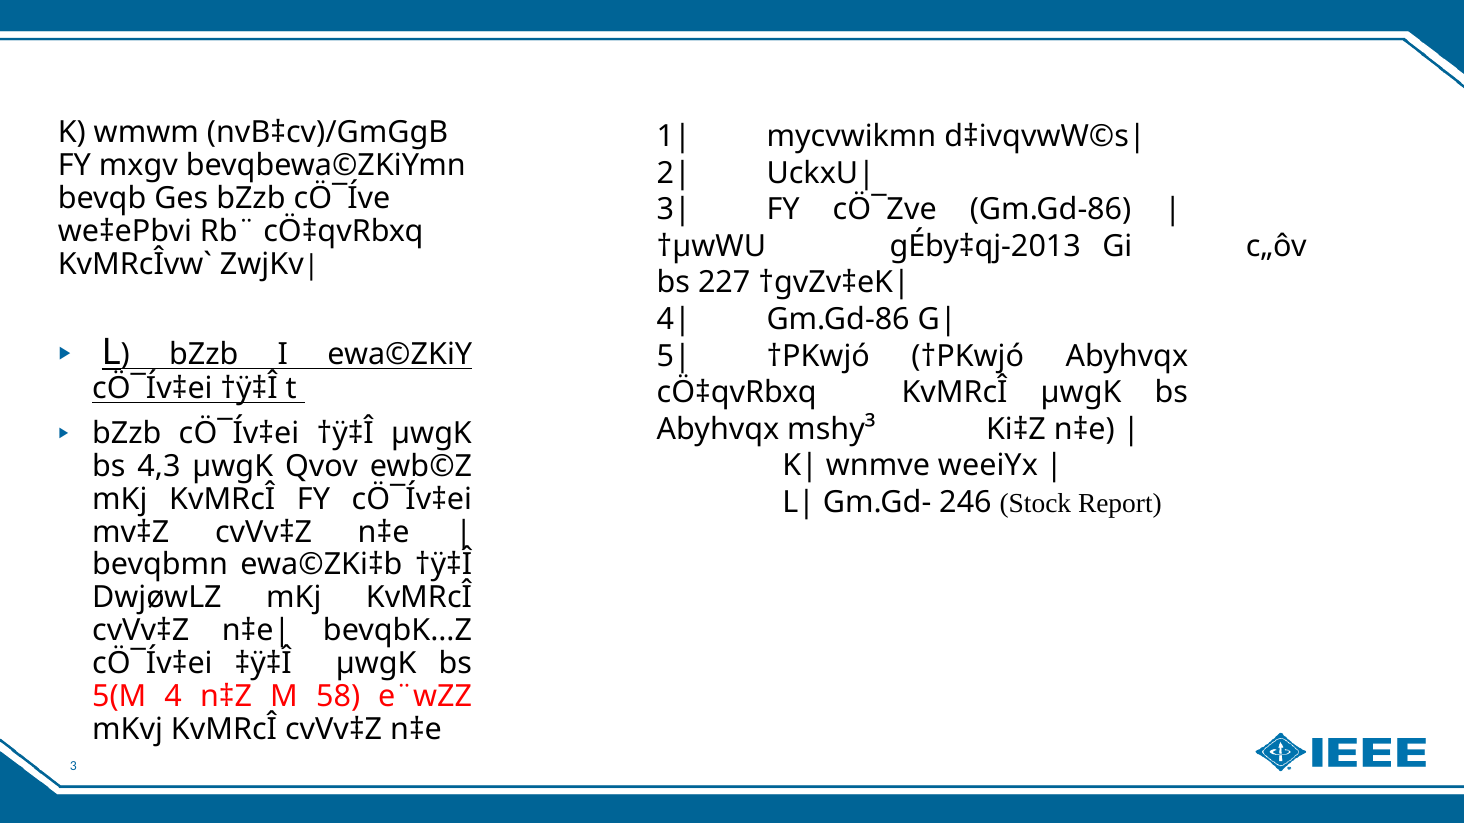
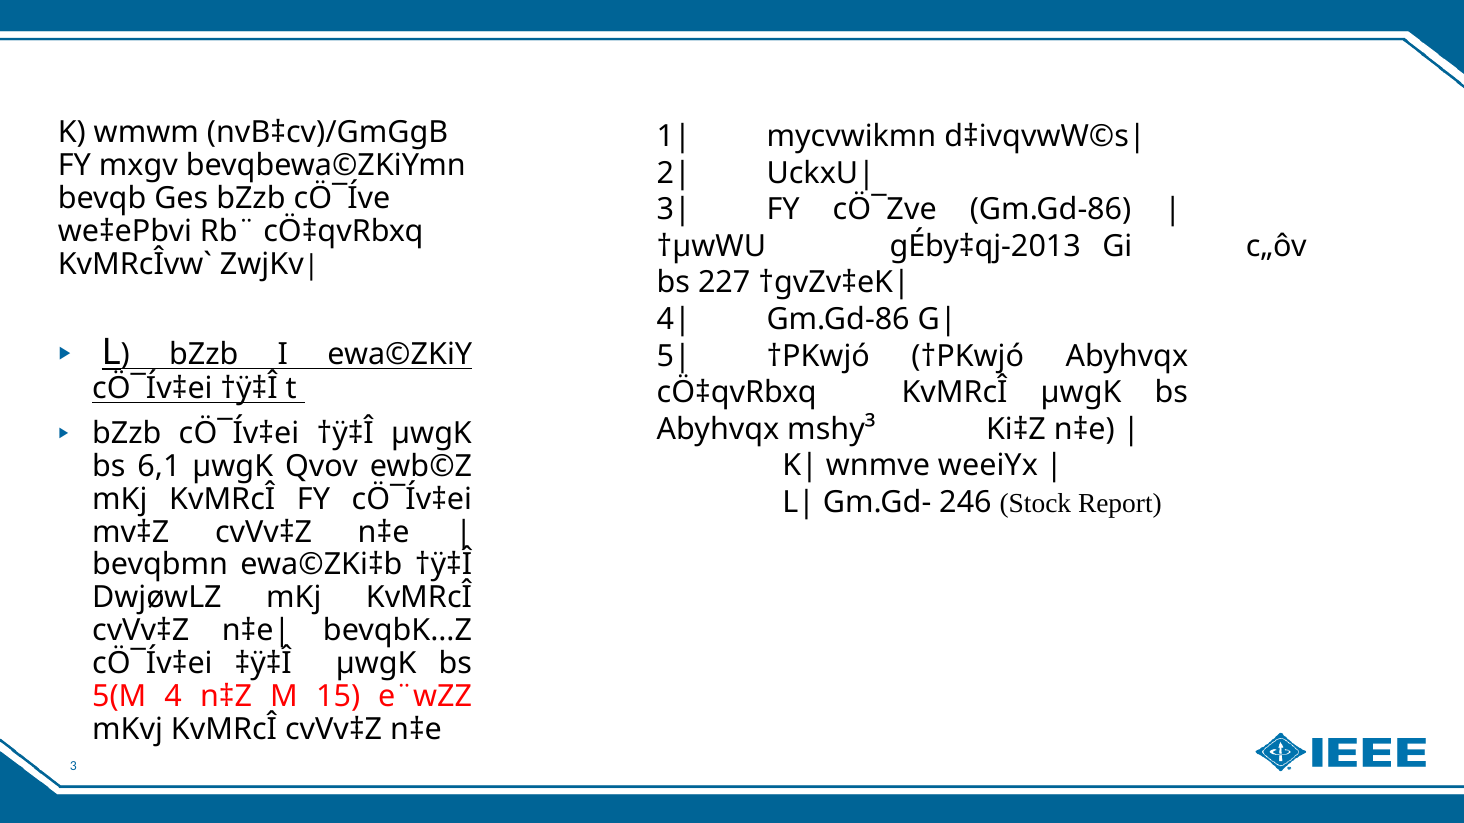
4,3: 4,3 -> 6,1 (159, 466)
58: 58 -> 15 (338, 697)
